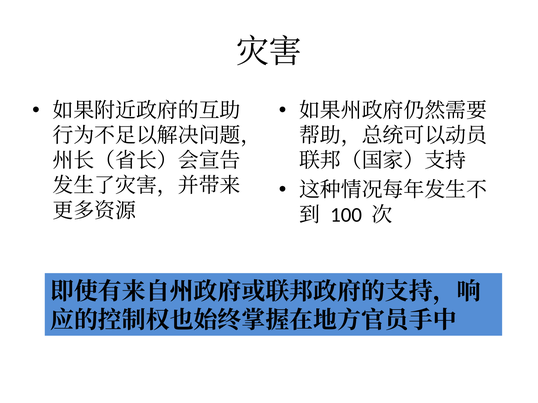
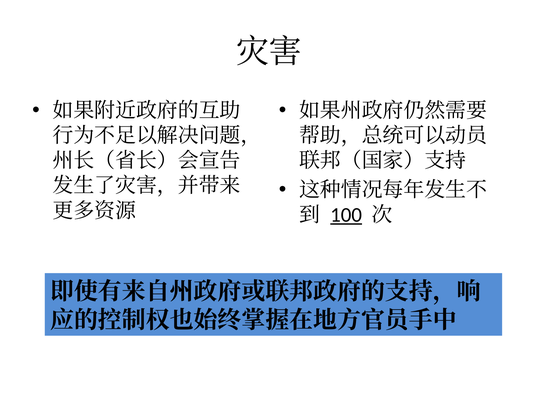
100 underline: none -> present (346, 215)
